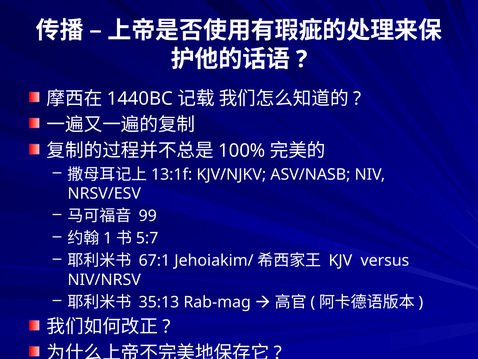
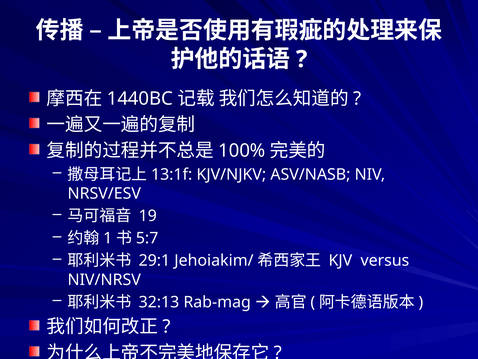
99: 99 -> 19 (148, 216)
67:1: 67:1 -> 29:1 (154, 260)
35:13: 35:13 -> 32:13 (159, 302)
